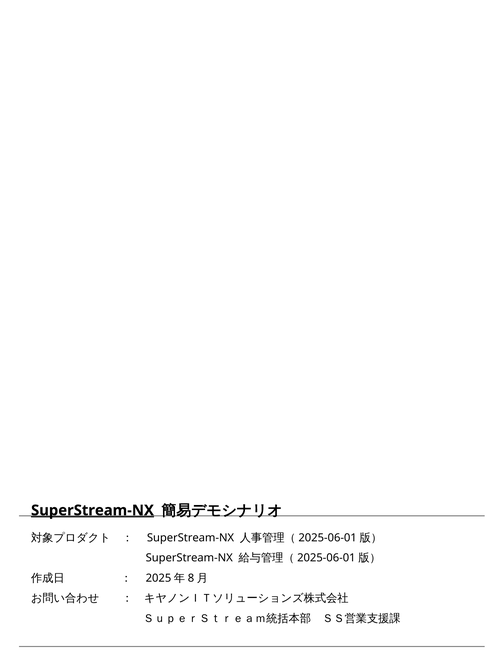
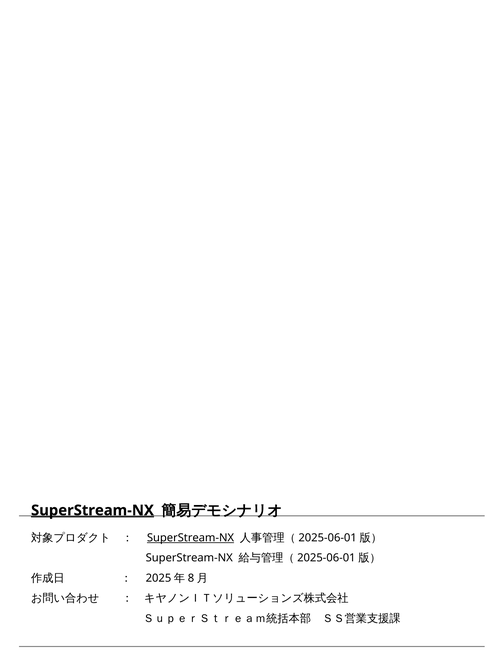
SuperStream-NX underline: none -> present (190, 538)
